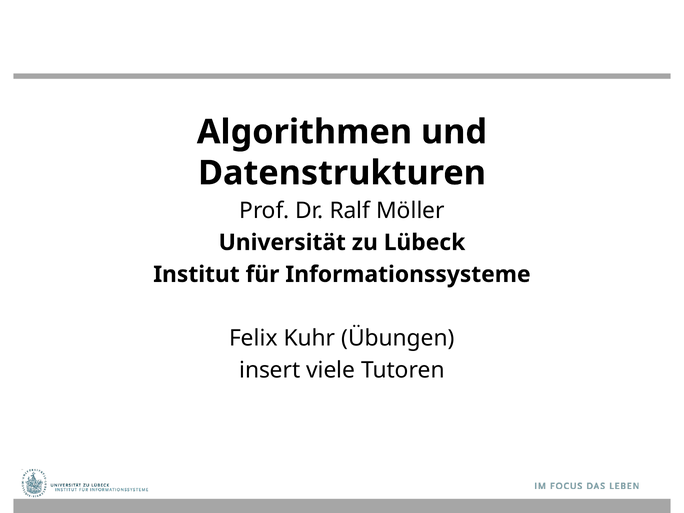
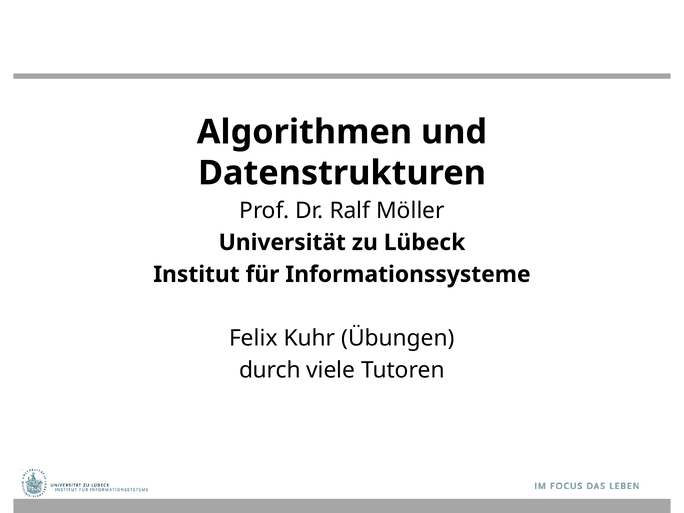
insert: insert -> durch (270, 370)
